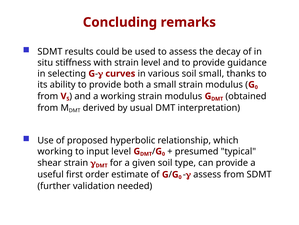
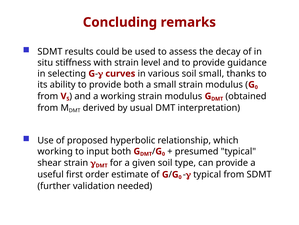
input level: level -> both (121, 151)
assess: assess -> typical (207, 174)
